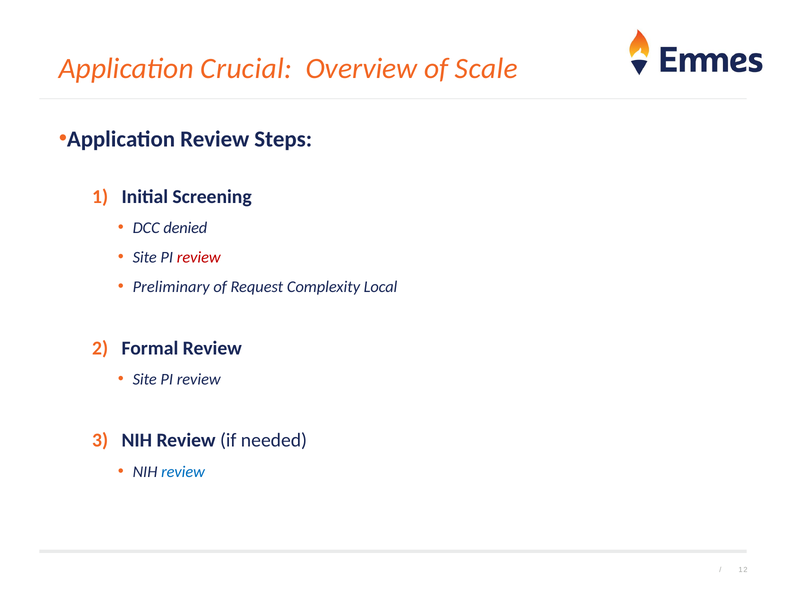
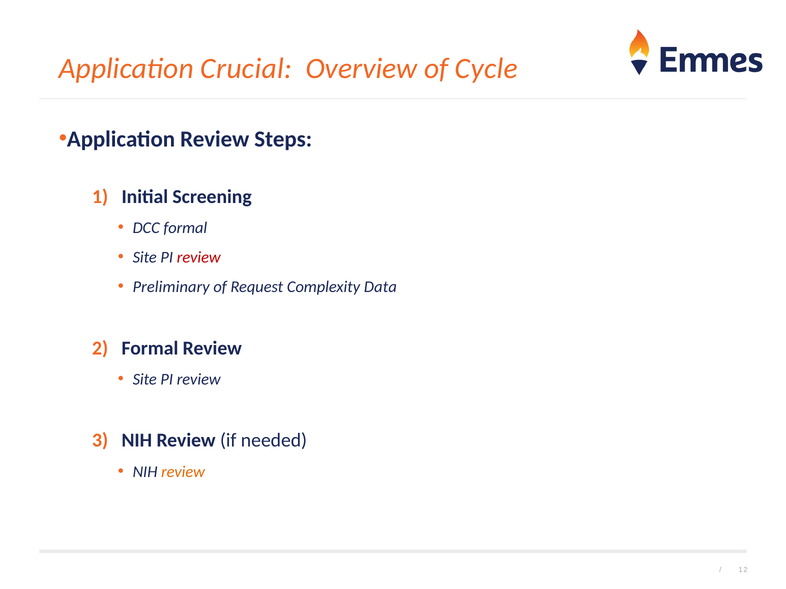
Scale: Scale -> Cycle (486, 68)
DCC denied: denied -> formal (185, 228)
Local: Local -> Data (380, 287)
review colour: blue -> orange (183, 472)
